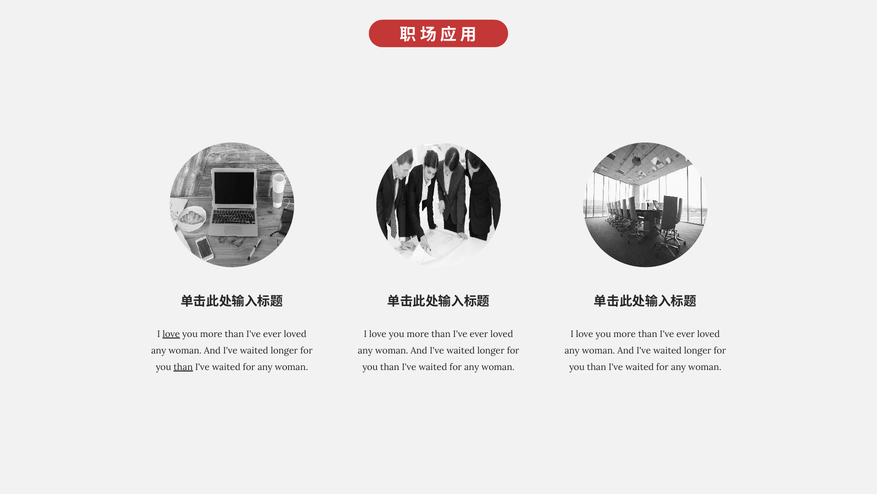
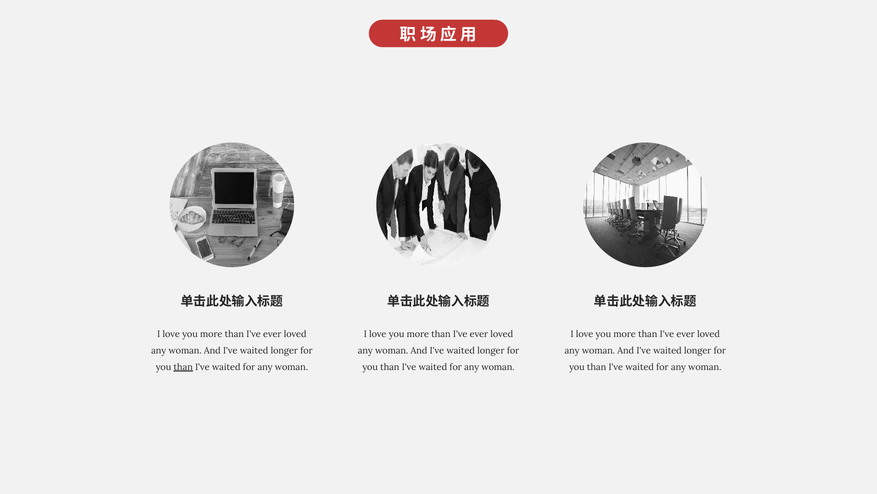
love underline: present -> none (171, 334)
